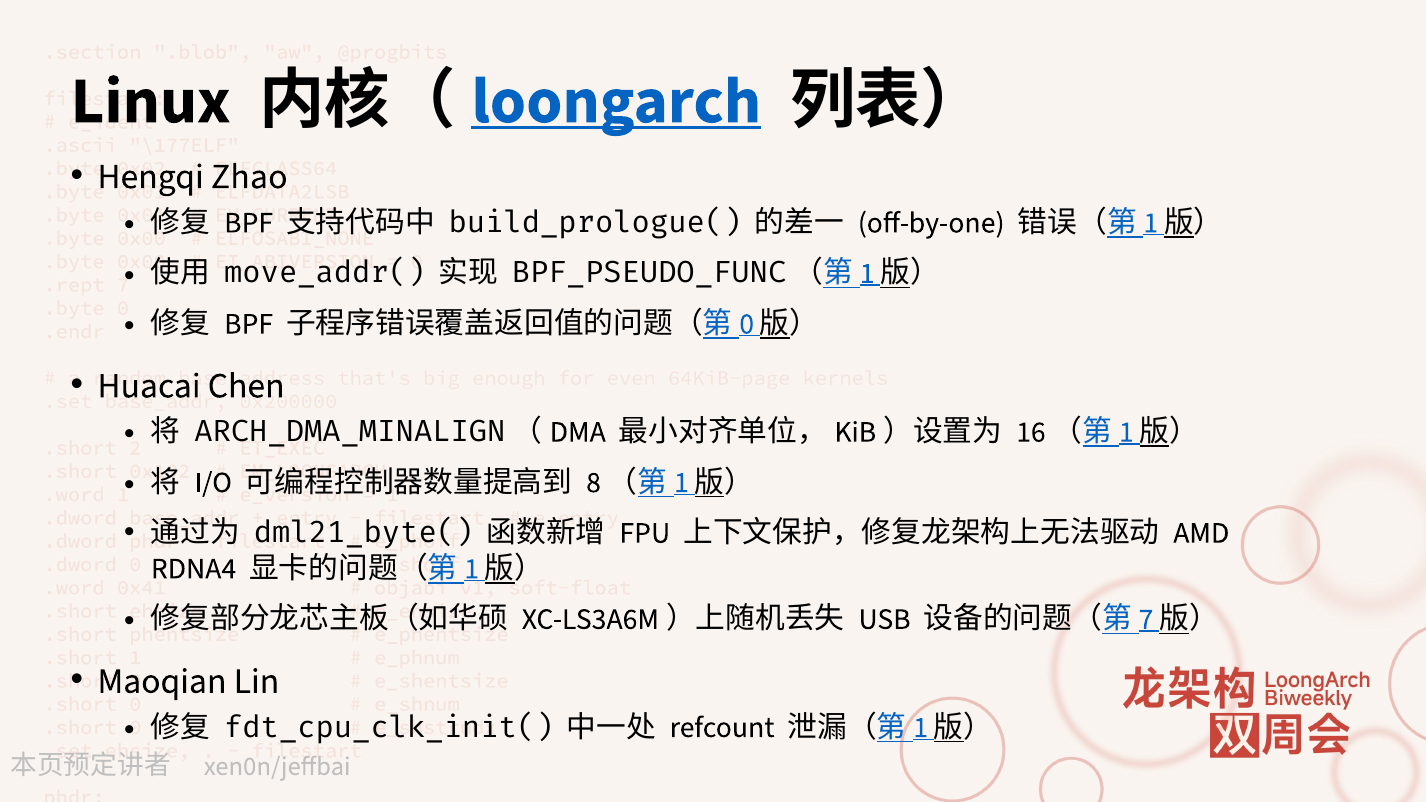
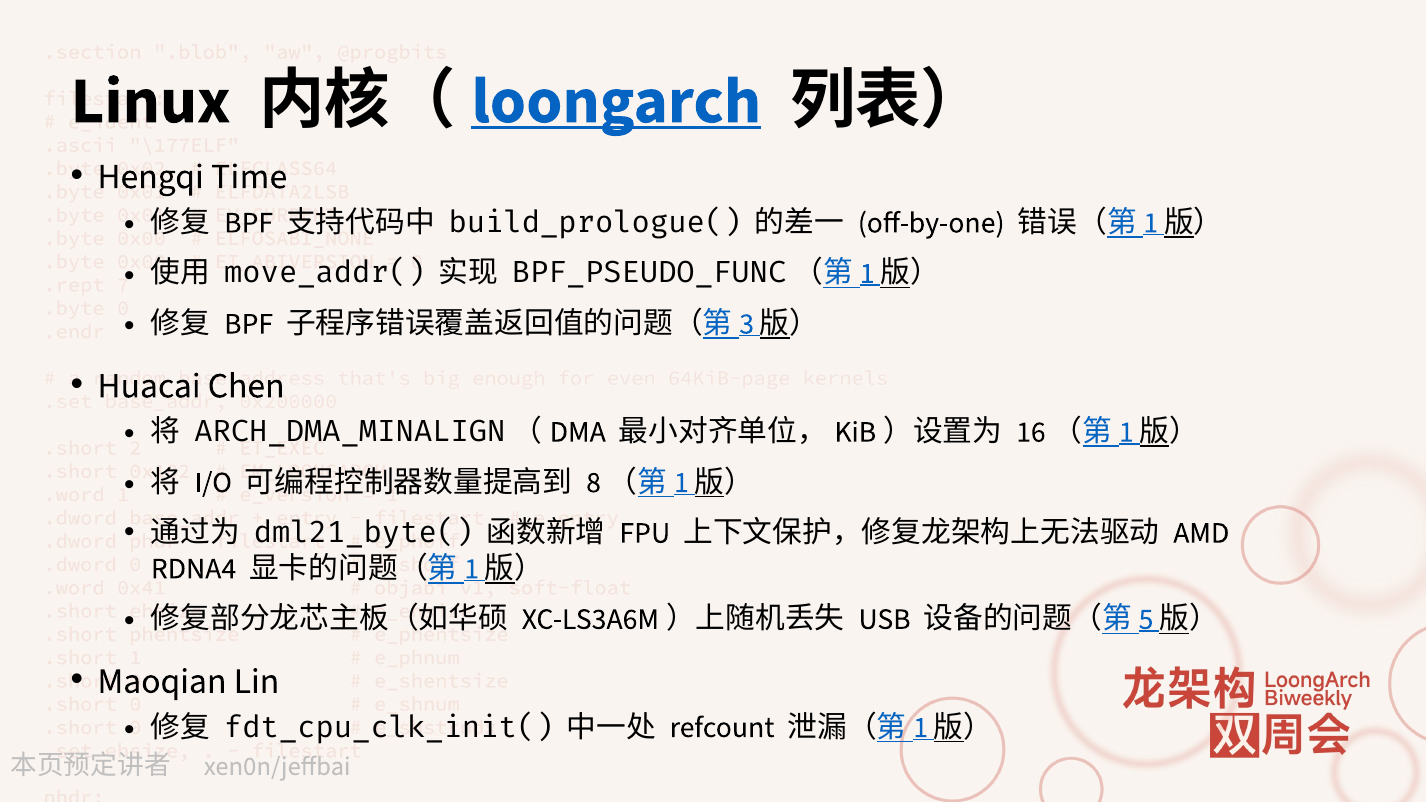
Zhao: Zhao -> Time (249, 176)
0: 0 -> 3 (747, 324)
7: 7 -> 5 (1146, 619)
